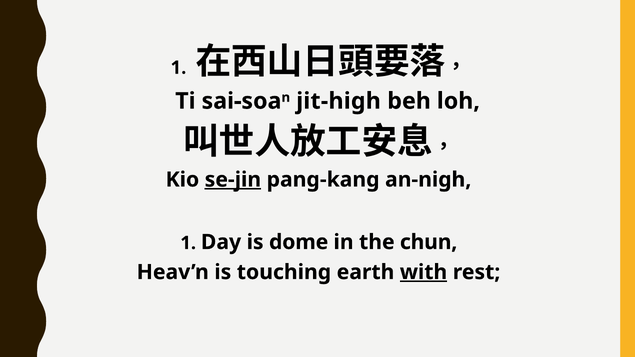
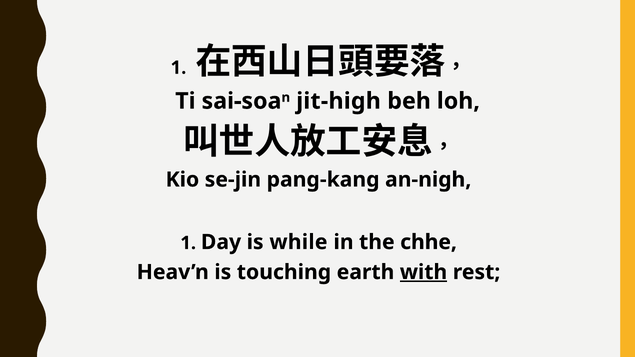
se-jin underline: present -> none (233, 180)
dome: dome -> while (298, 242)
chun: chun -> chhe (429, 242)
